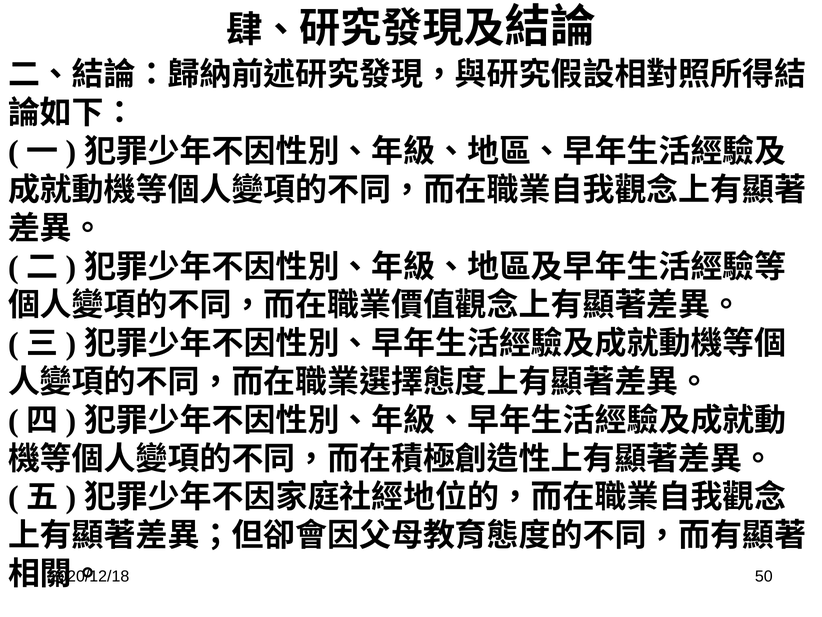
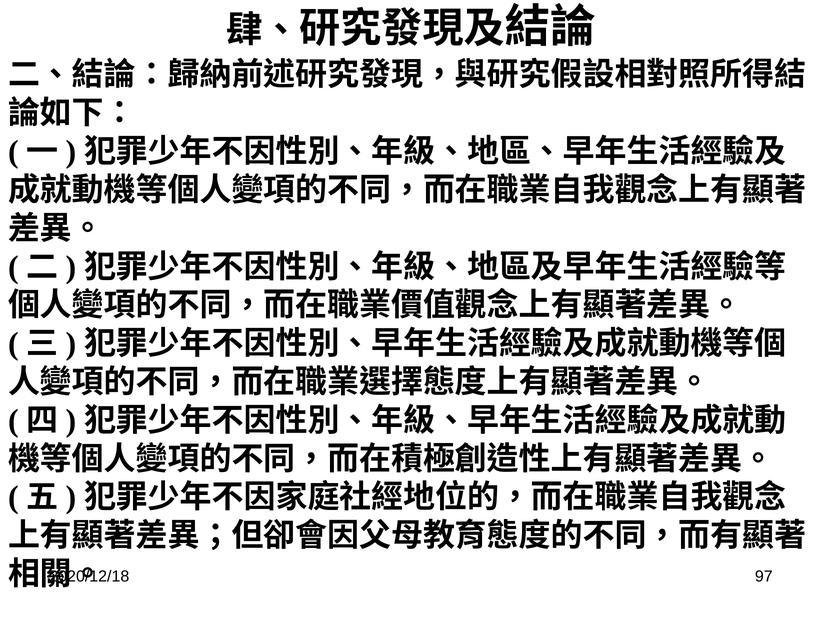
50: 50 -> 97 (764, 576)
